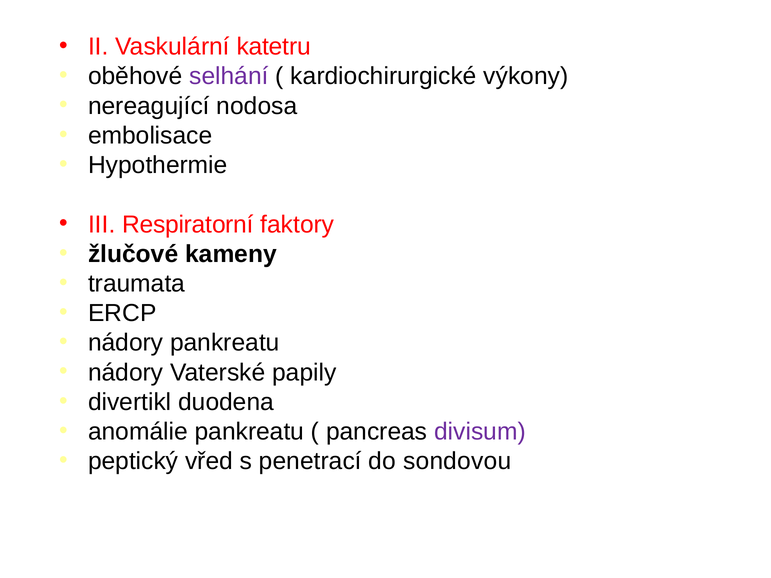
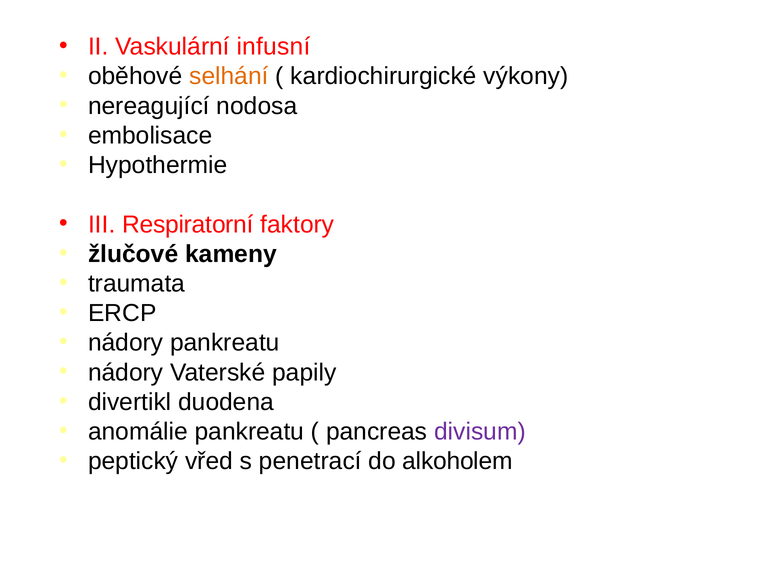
katetru: katetru -> infusní (273, 47)
selhání colour: purple -> orange (229, 76)
sondovou: sondovou -> alkoholem (458, 462)
